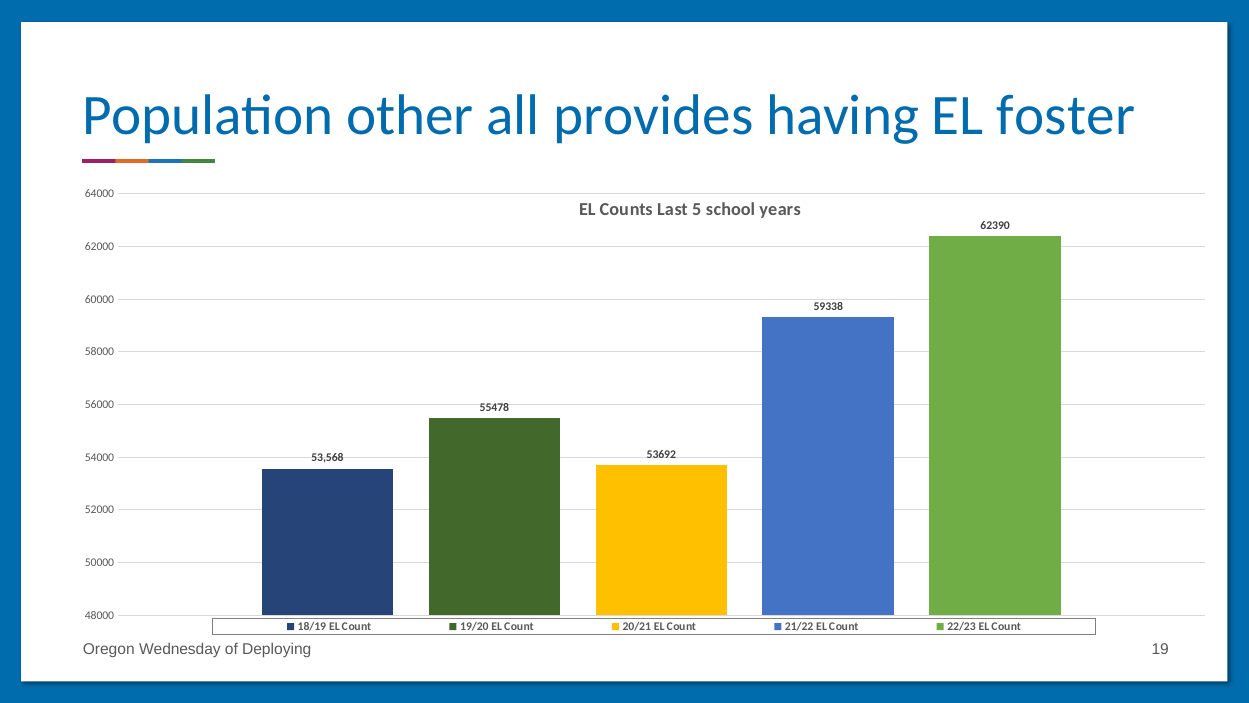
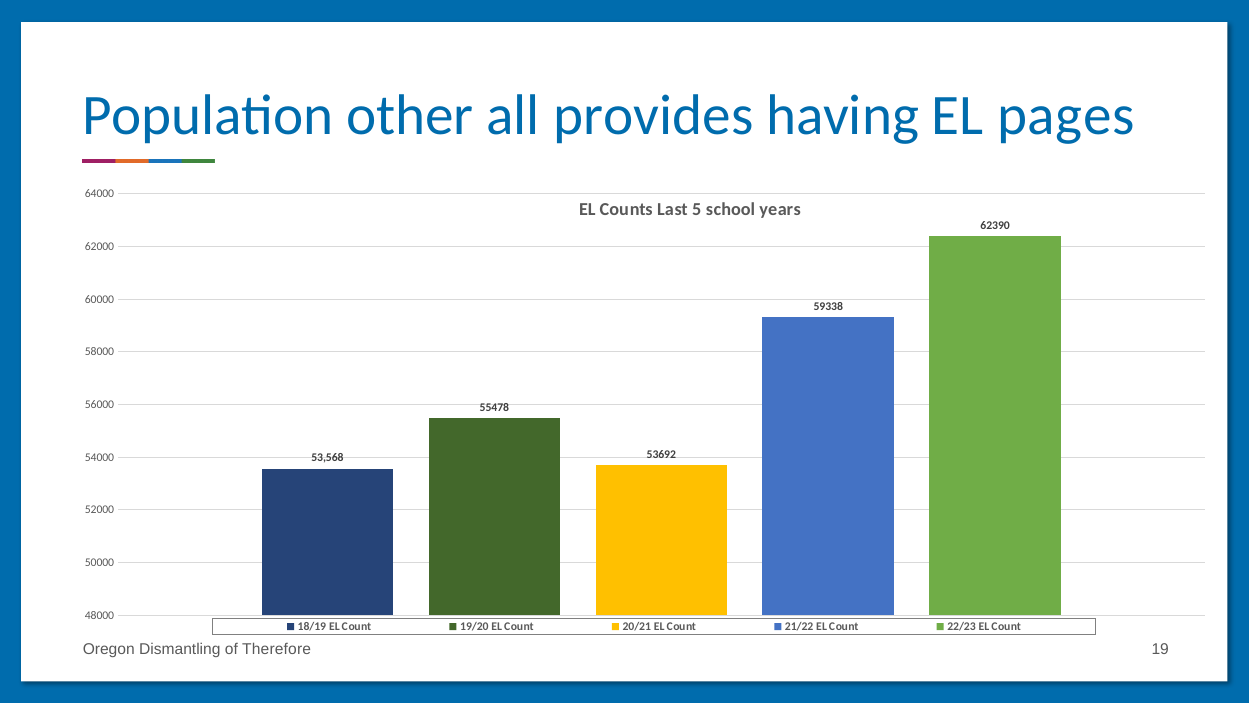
foster: foster -> pages (1066, 116)
Wednesday: Wednesday -> Dismantling (180, 649)
Deploying: Deploying -> Therefore (277, 649)
